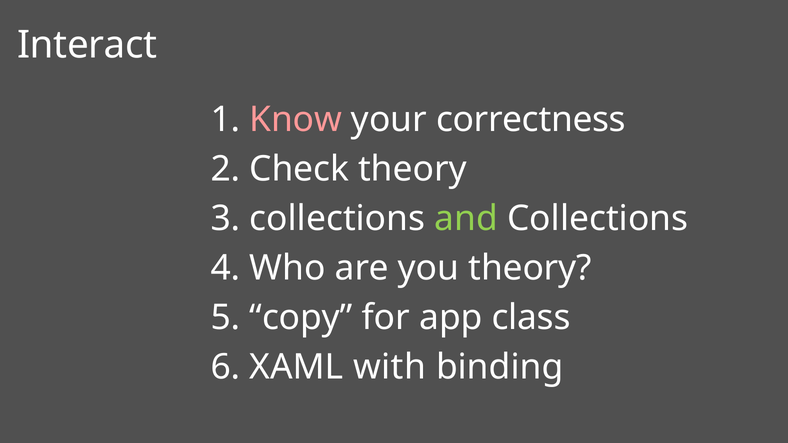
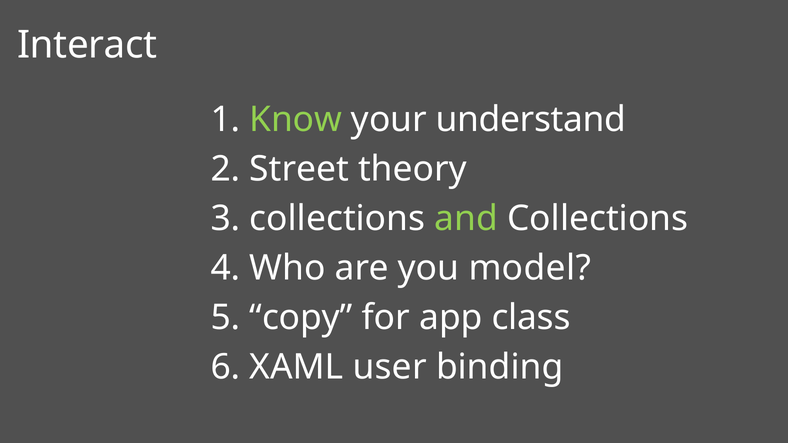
Know colour: pink -> light green (296, 119)
correctness: correctness -> understand (531, 119)
Check: Check -> Street (299, 169)
you theory: theory -> model (530, 268)
with: with -> user (390, 367)
